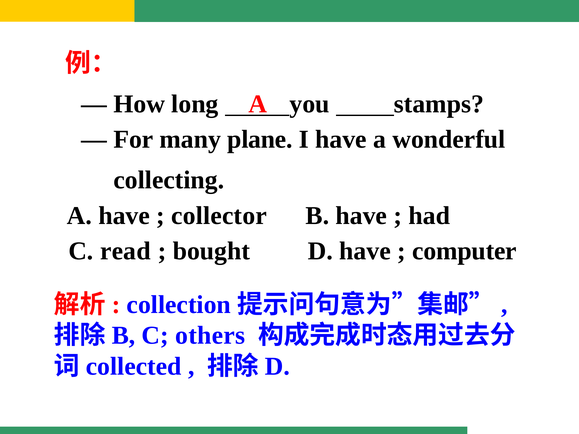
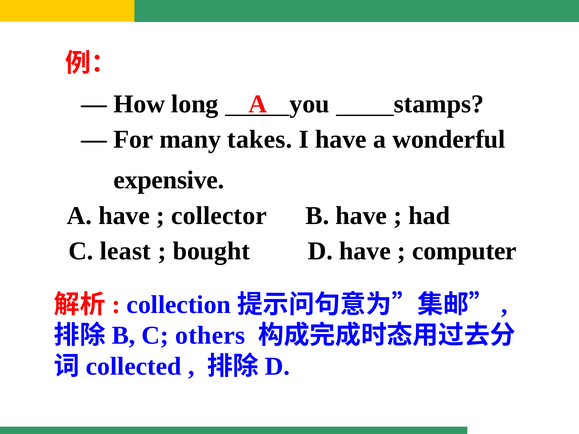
plane: plane -> takes (260, 139)
collecting: collecting -> expensive (169, 180)
read: read -> least (125, 251)
